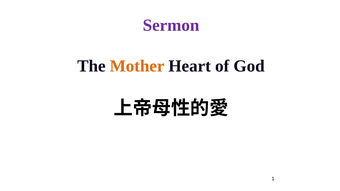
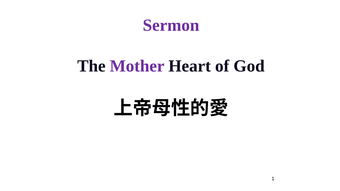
Mother colour: orange -> purple (137, 66)
